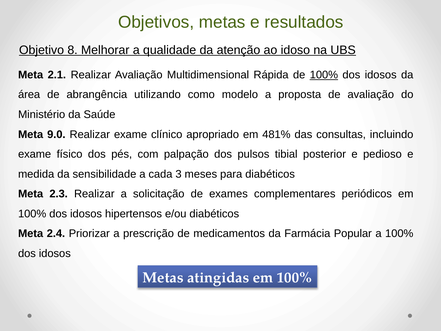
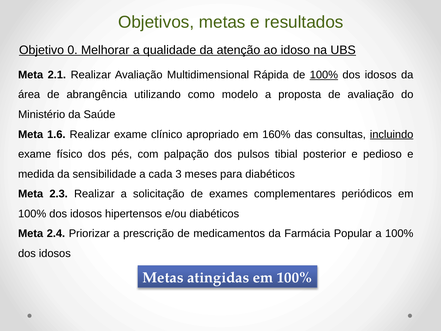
8: 8 -> 0 (73, 50)
9.0: 9.0 -> 1.6 (56, 134)
481%: 481% -> 160% (276, 134)
incluindo underline: none -> present (392, 134)
